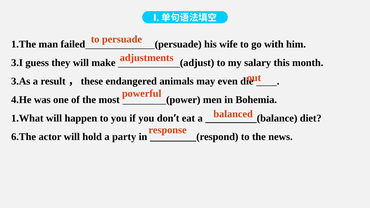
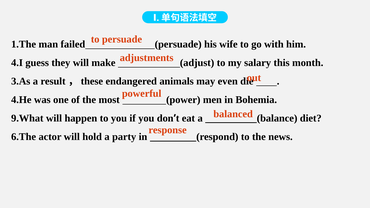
3.I: 3.I -> 4.I (17, 63)
1.What: 1.What -> 9.What (27, 118)
